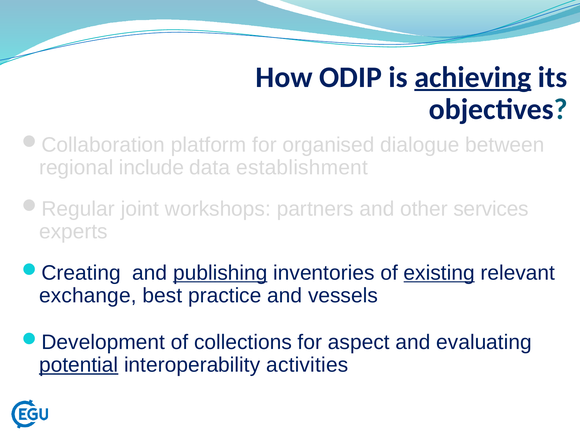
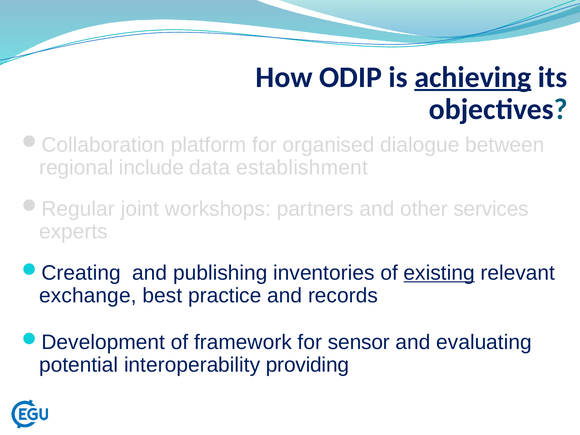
publishing underline: present -> none (220, 273)
vessels: vessels -> records (343, 296)
collections: collections -> framework (243, 342)
aspect: aspect -> sensor (359, 342)
potential underline: present -> none (79, 365)
activities: activities -> providing (307, 365)
